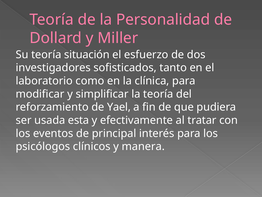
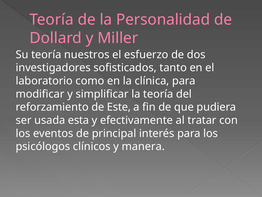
situación: situación -> nuestros (87, 54)
Yael: Yael -> Este (119, 107)
